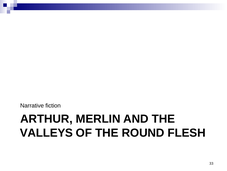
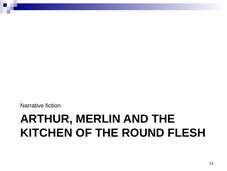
VALLEYS: VALLEYS -> KITCHEN (46, 132)
